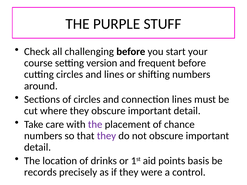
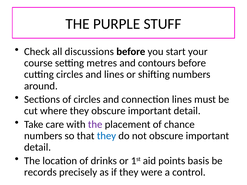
challenging: challenging -> discussions (89, 52)
version: version -> metres (102, 63)
frequent: frequent -> contours (157, 63)
they colour: purple -> blue (106, 136)
